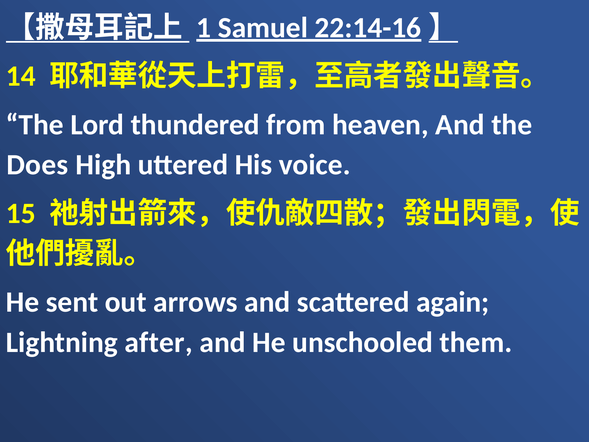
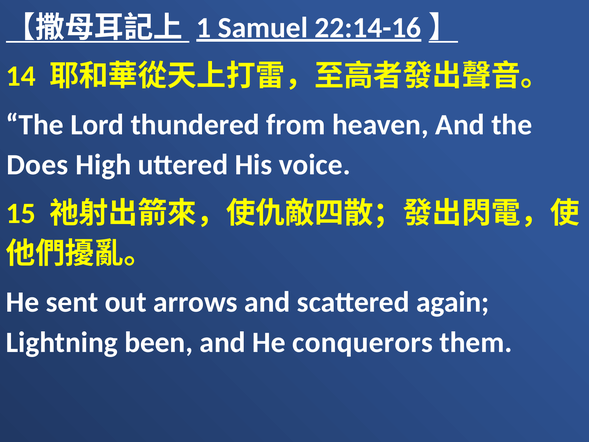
after: after -> been (159, 342)
unschooled: unschooled -> conquerors (363, 342)
